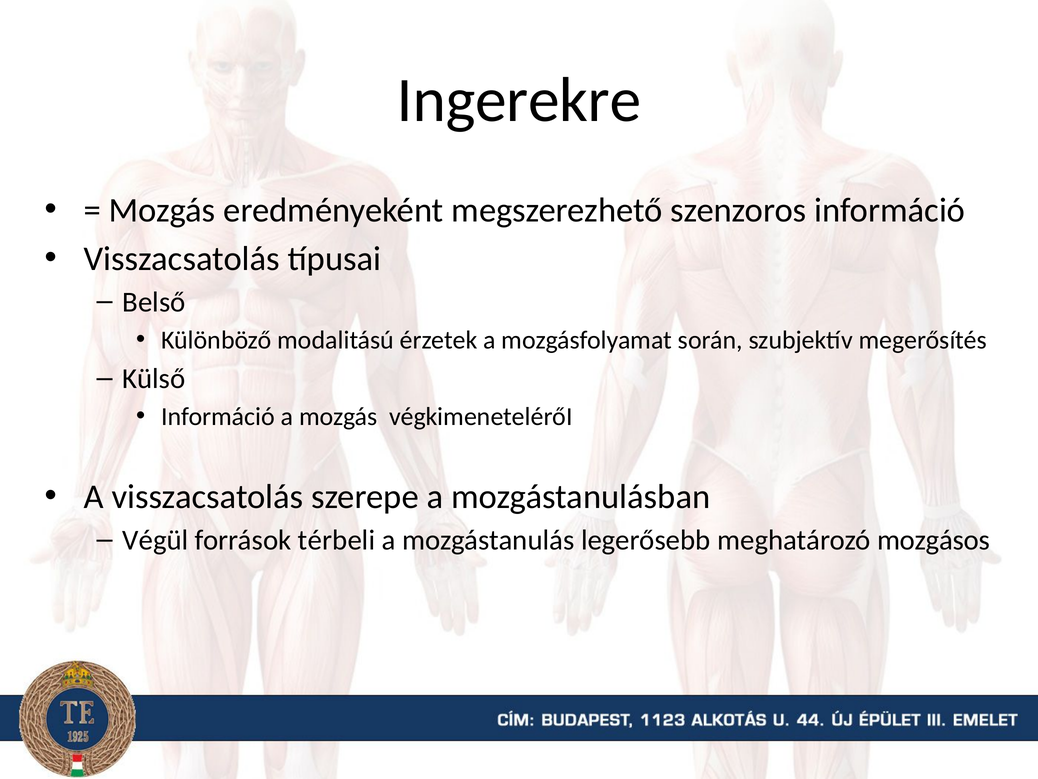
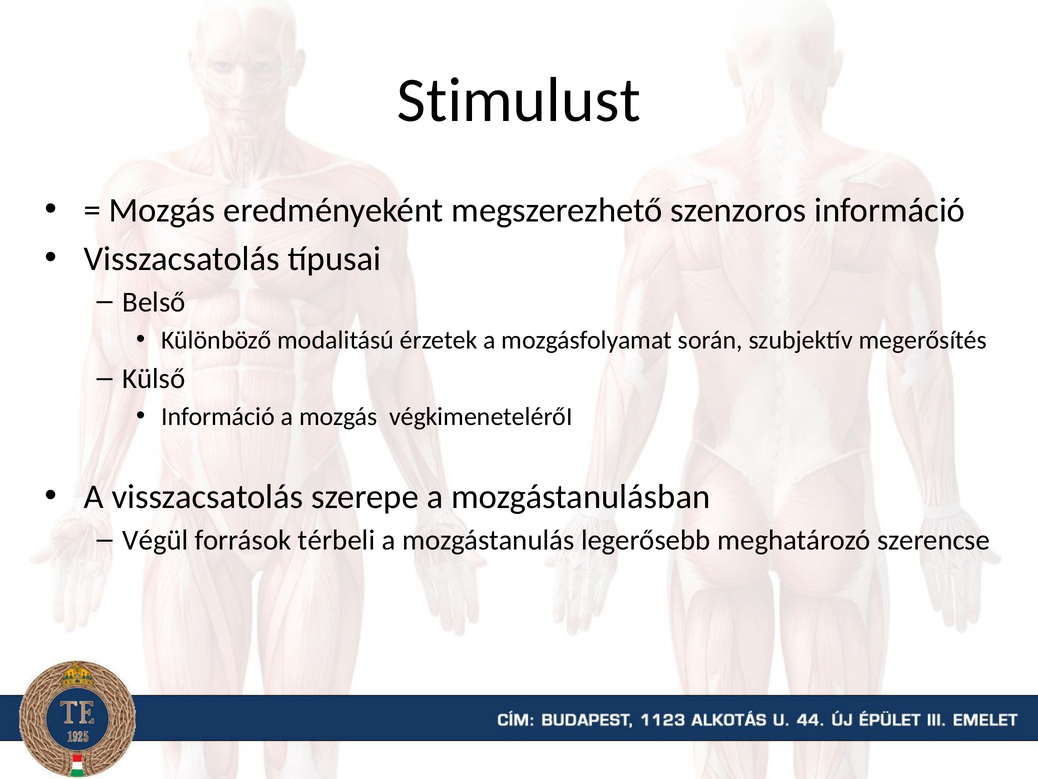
Ingerekre: Ingerekre -> Stimulust (519, 100)
mozgásos: mozgásos -> szerencse (934, 540)
